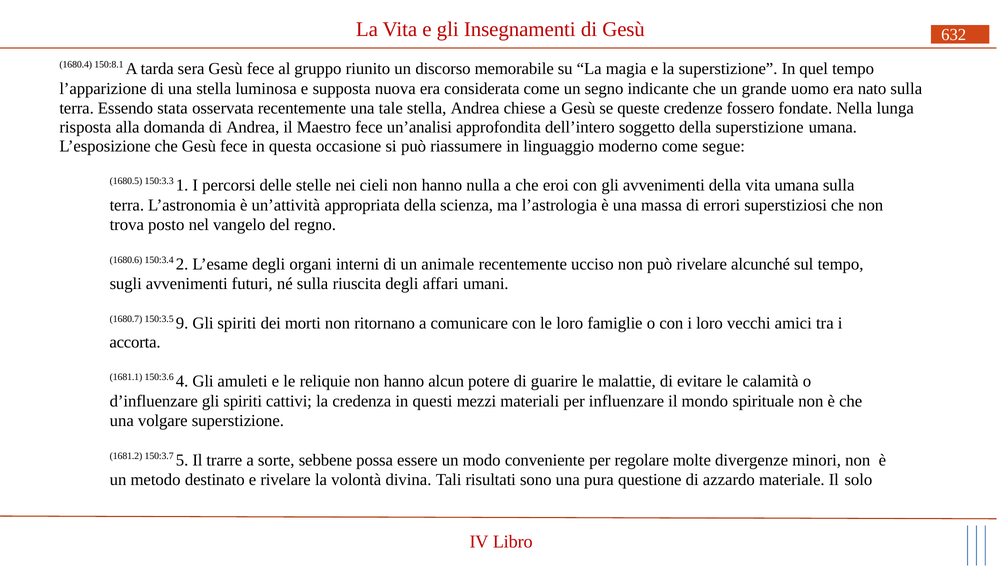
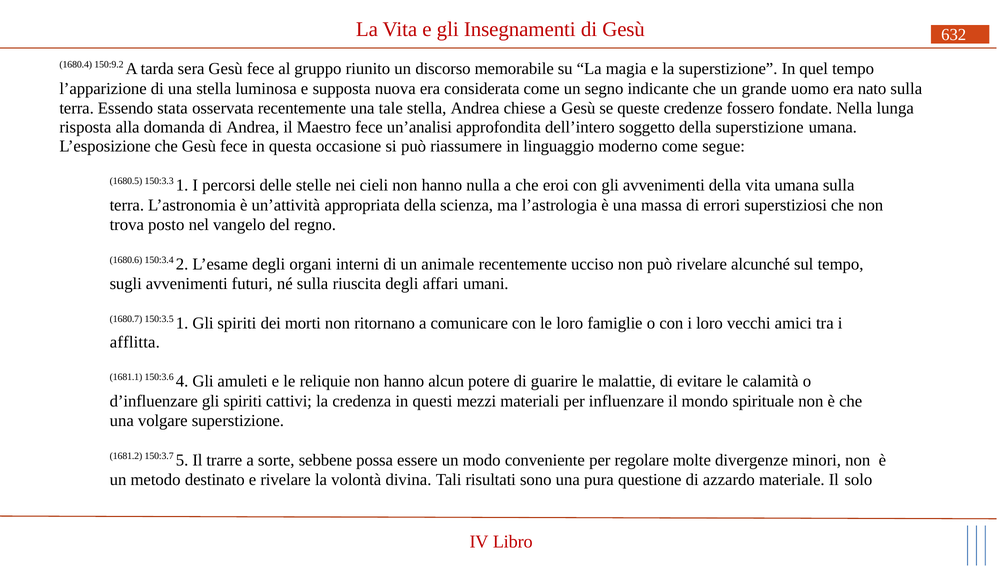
150:8.1: 150:8.1 -> 150:9.2 (109, 64)
150:3.5 9: 9 -> 1 (182, 323)
accorta: accorta -> afflitta (135, 342)
